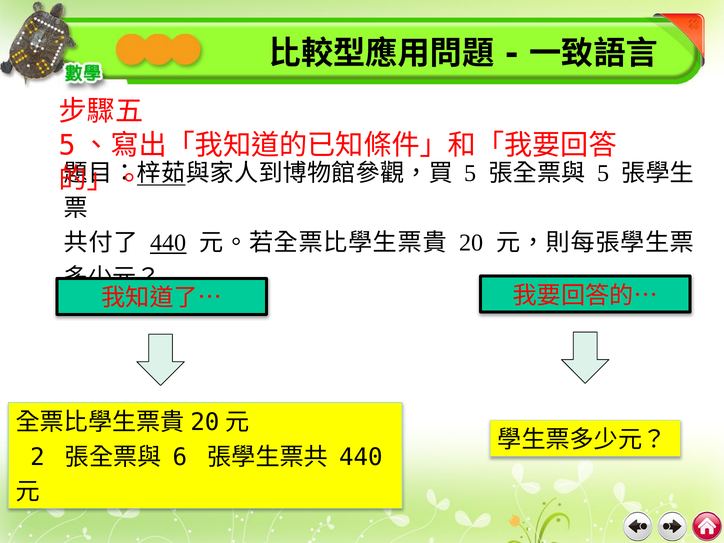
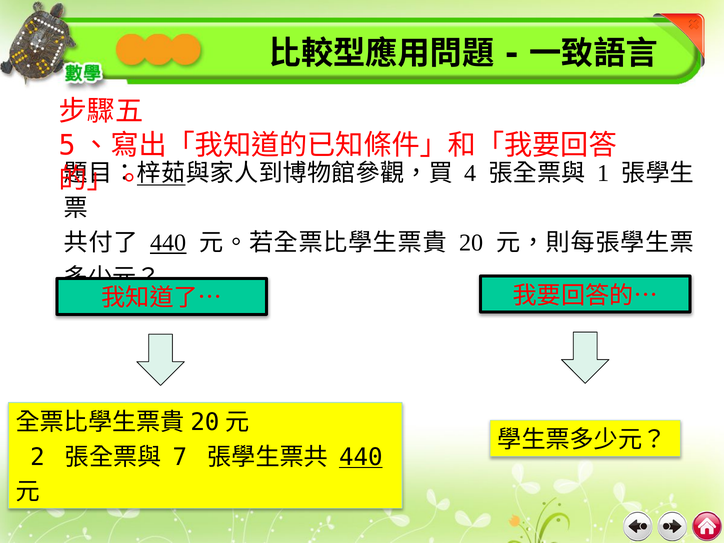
5: 5 -> 4 (470, 173)
5: 5 -> 1 (603, 173)
6: 6 -> 7 (180, 457)
440 underline: none -> present (361, 457)
